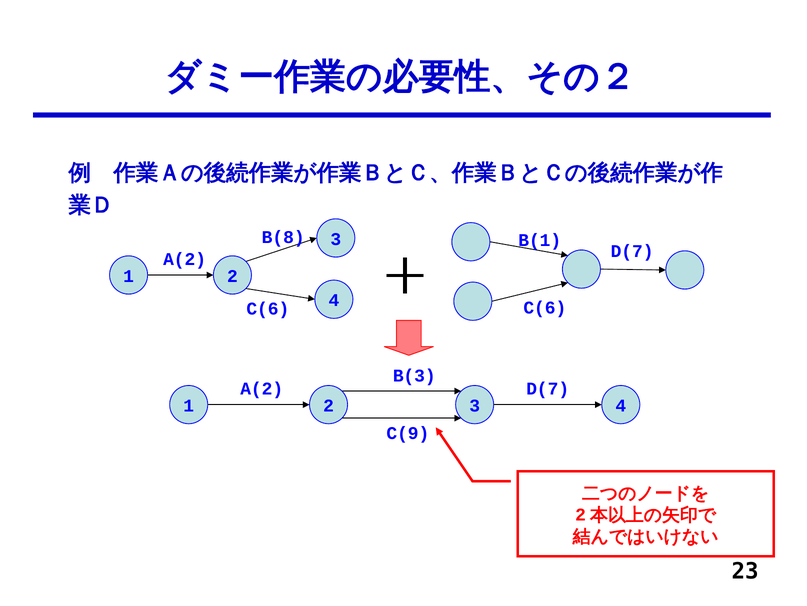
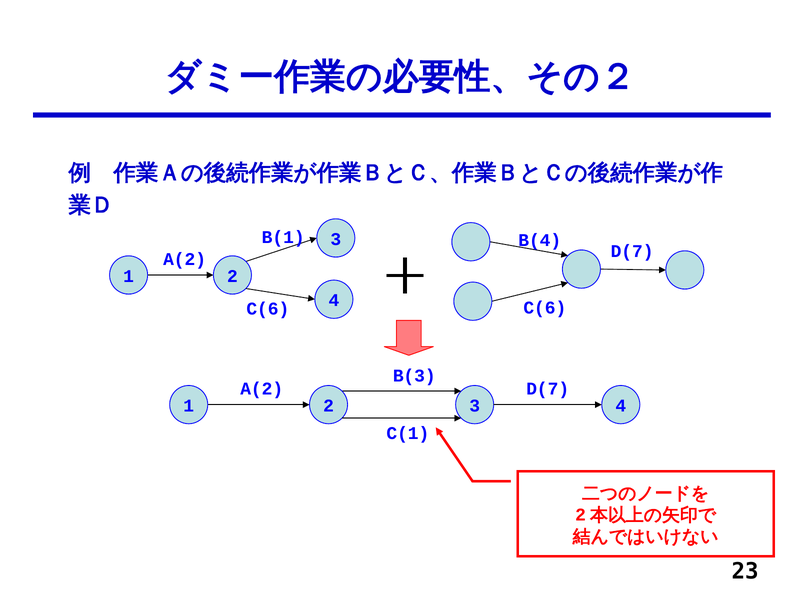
B(8: B(8 -> B(1 (283, 237)
B(1: B(1 -> B(4 (540, 240)
C(9: C(9 -> C(1 (408, 433)
